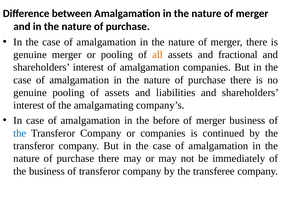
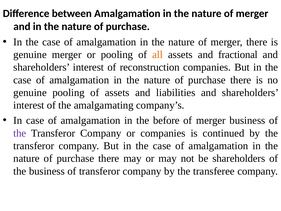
interest of amalgamation: amalgamation -> reconstruction (150, 67)
the colour: blue -> purple (20, 133)
be immediately: immediately -> shareholders (239, 158)
